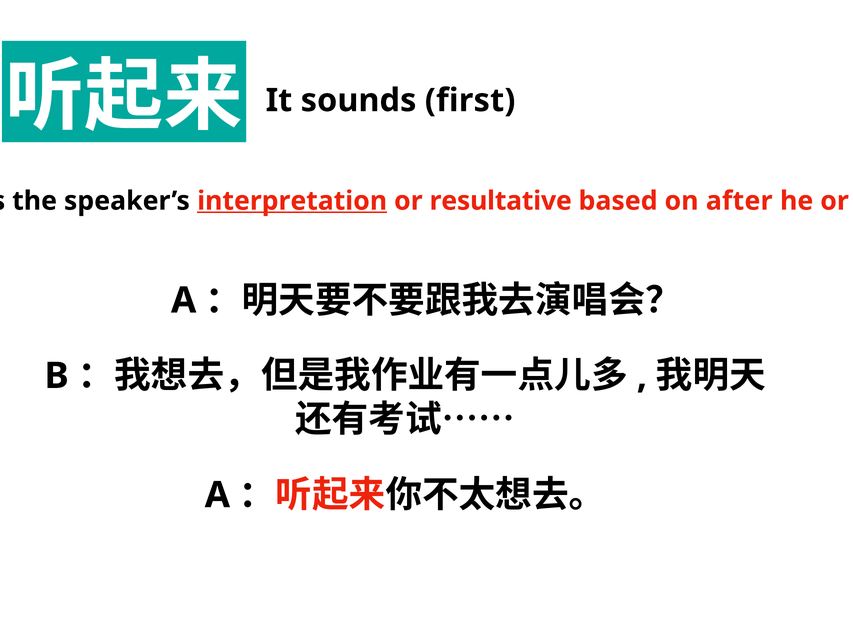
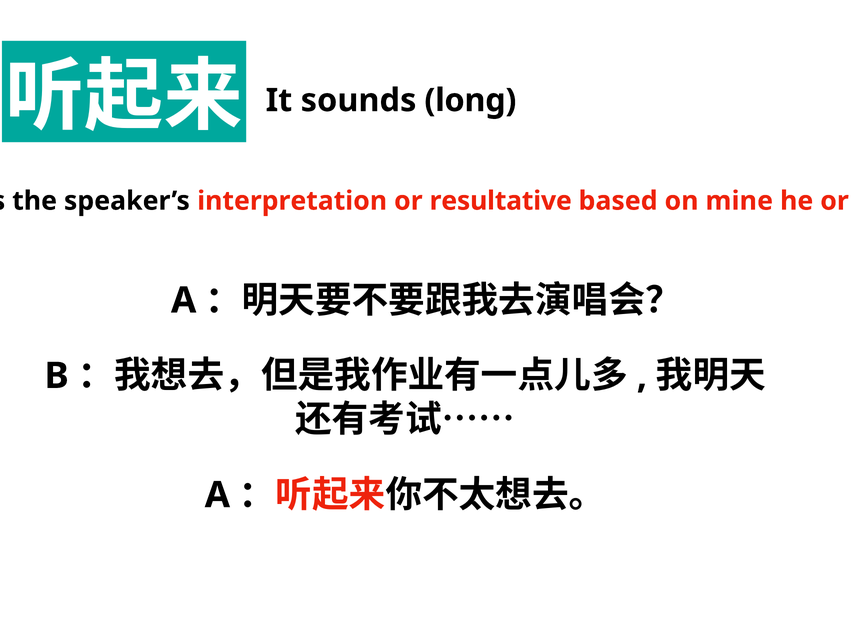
first: first -> long (470, 101)
interpretation underline: present -> none (292, 201)
after: after -> mine (739, 201)
